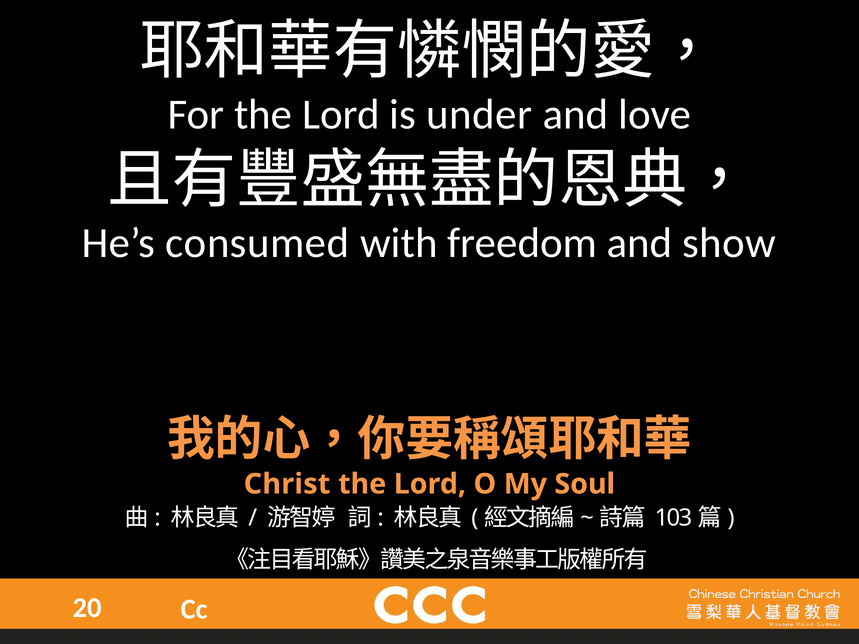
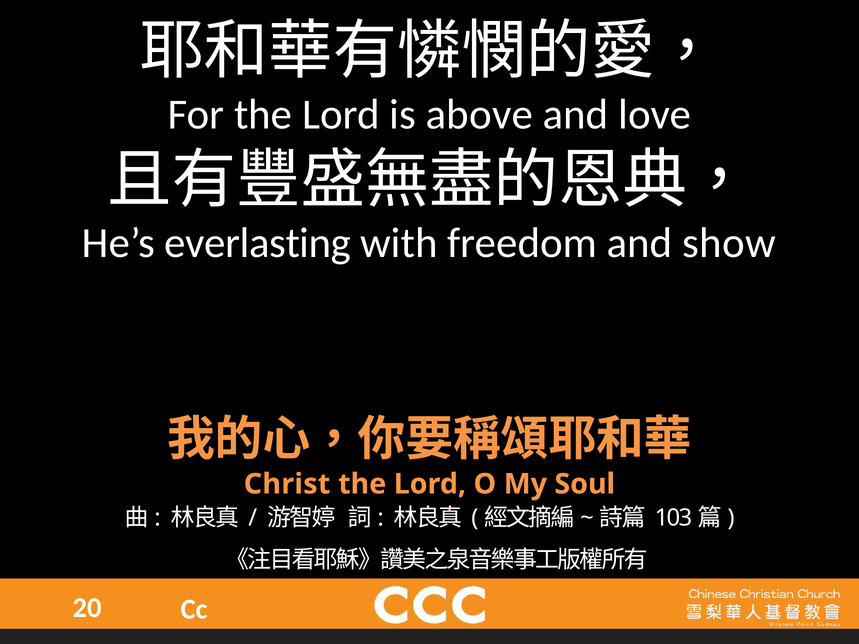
under: under -> above (479, 114)
consumed: consumed -> everlasting (258, 243)
